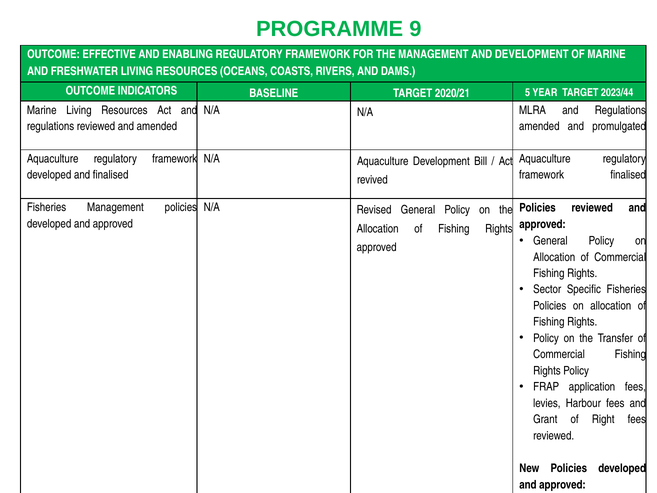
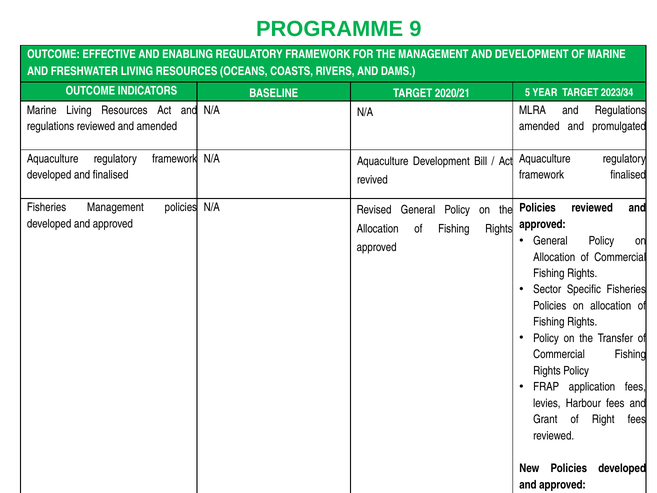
2023/44: 2023/44 -> 2023/34 (617, 93)
